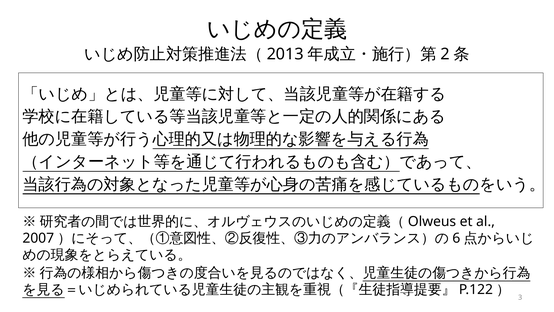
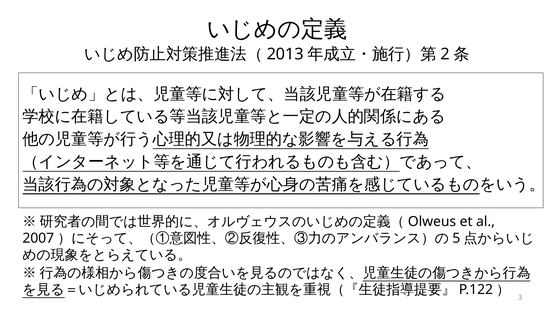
6: 6 -> 5 (456, 238)
